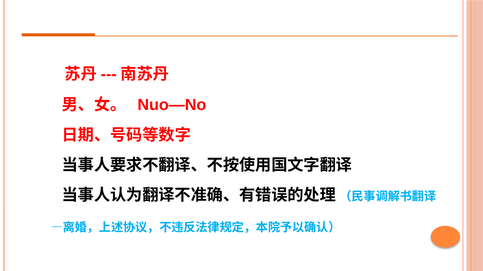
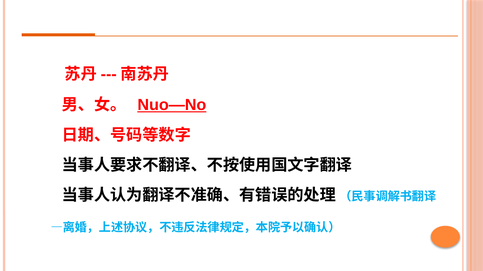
Nuo—No underline: none -> present (172, 105)
